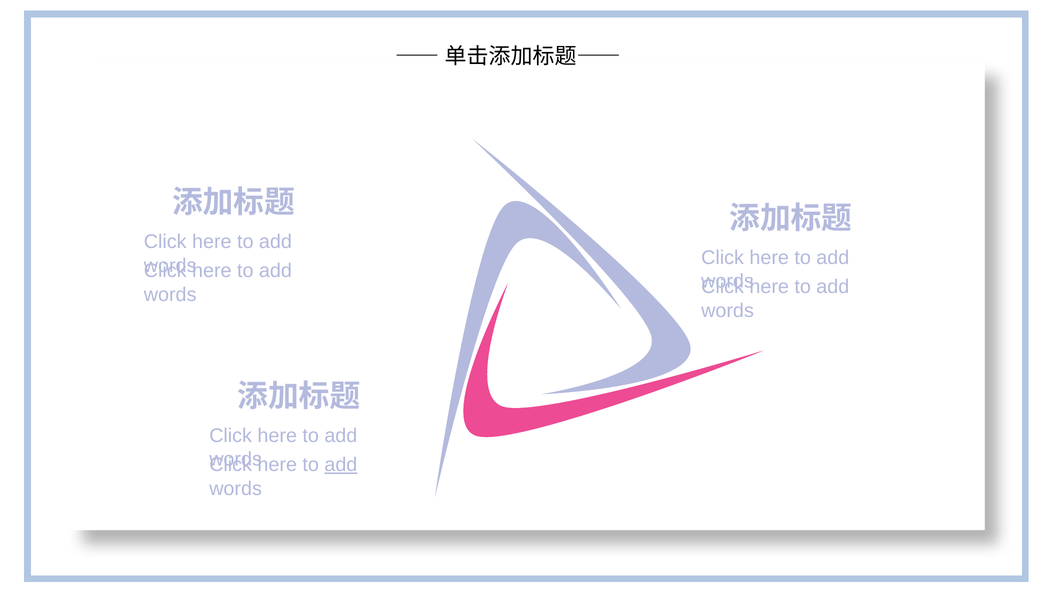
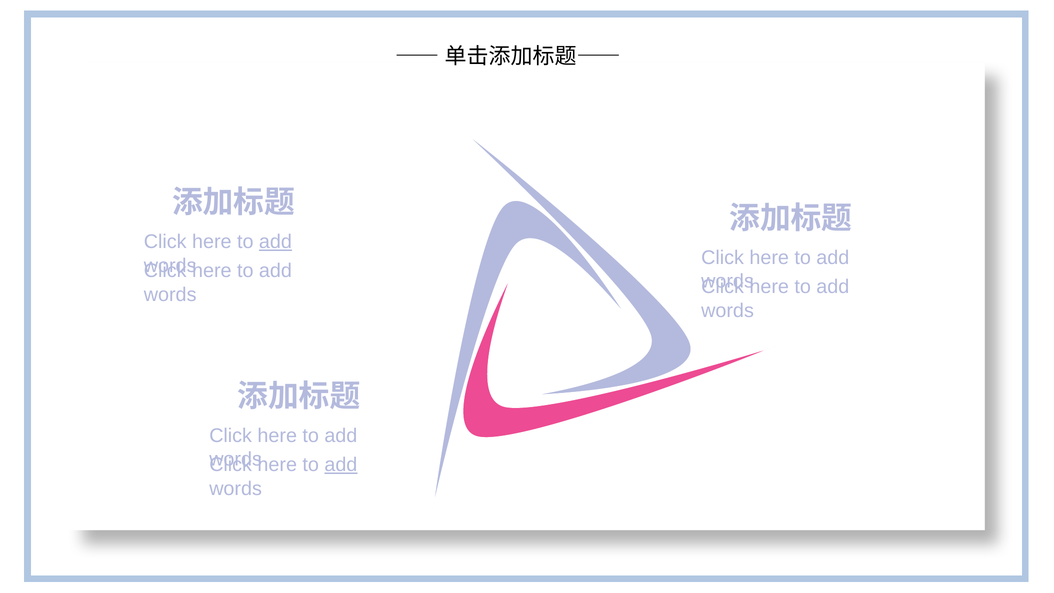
add underline: none -> present (275, 242)
